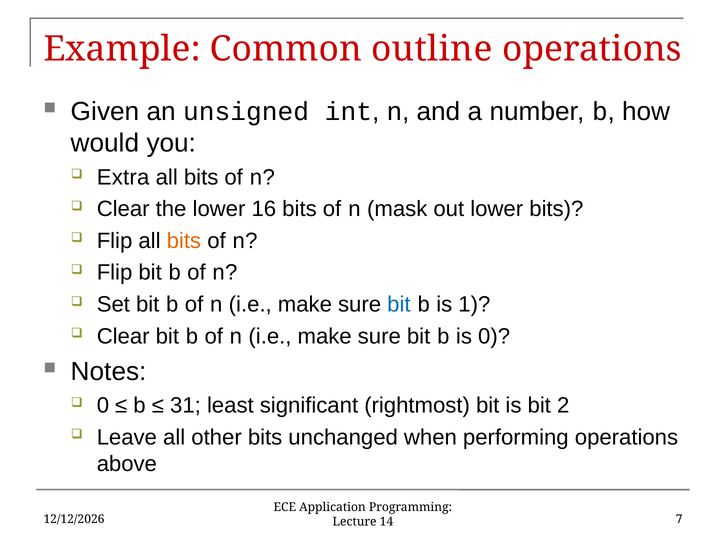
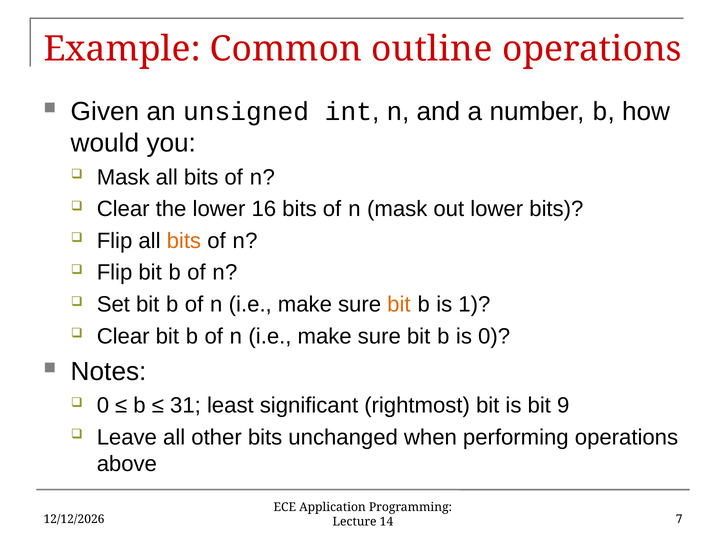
Extra: Extra -> Mask (123, 177)
bit colour: blue -> orange (399, 305)
2: 2 -> 9 (563, 406)
